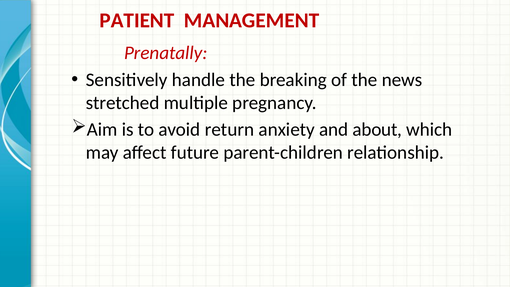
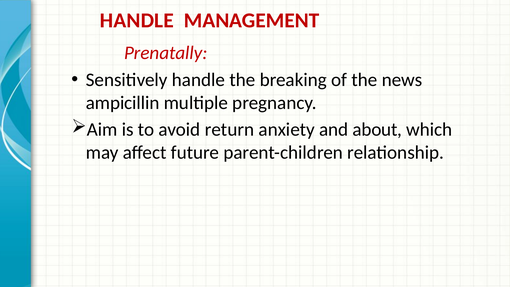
PATIENT: PATIENT -> HANDLE (137, 21)
stretched: stretched -> ampicillin (123, 103)
